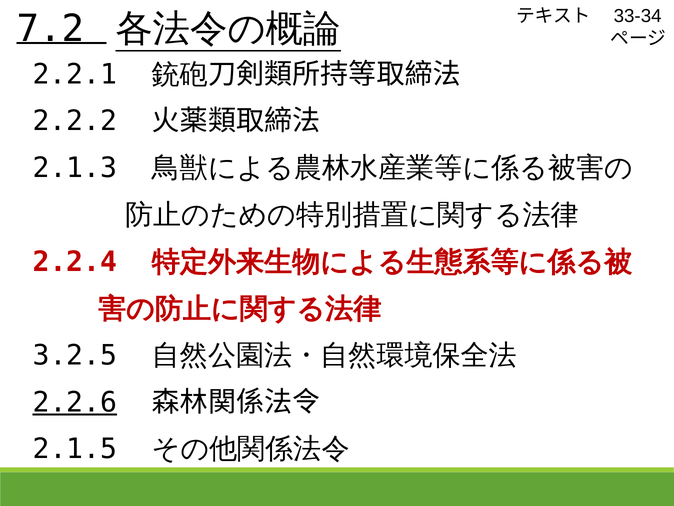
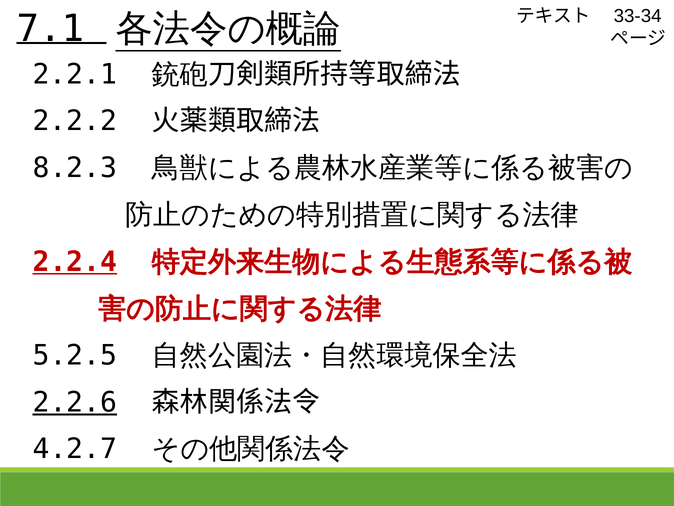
7.2: 7.2 -> 7.1 (50, 29)
2.1.3: 2.1.3 -> 8.2.3 (75, 168)
2.2.4 underline: none -> present (75, 262)
3.2.5: 3.2.5 -> 5.2.5 (75, 355)
2.1.5: 2.1.5 -> 4.2.7 (75, 449)
